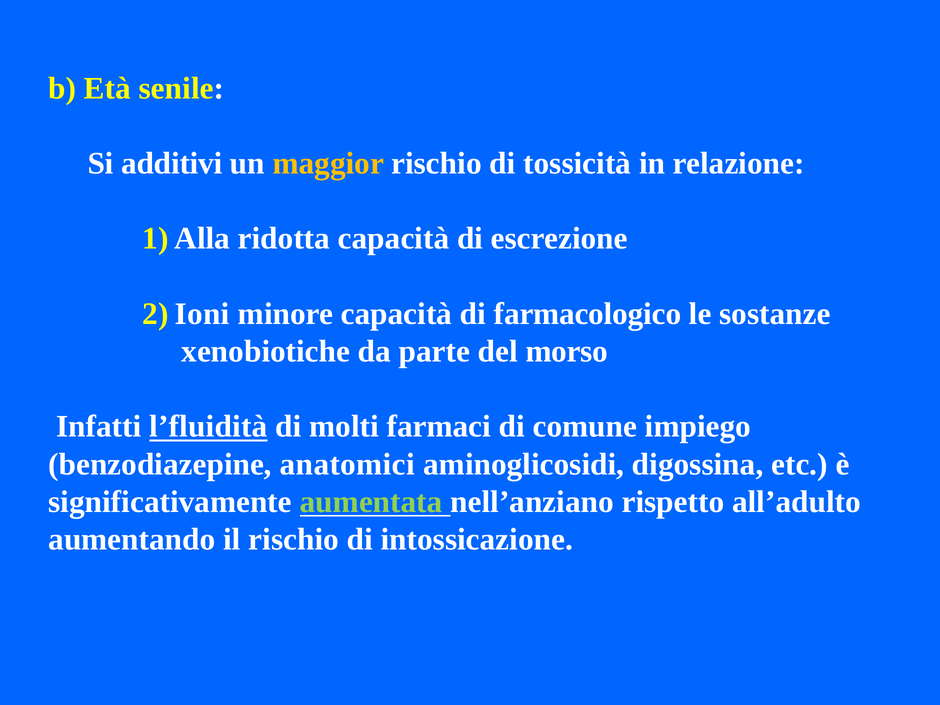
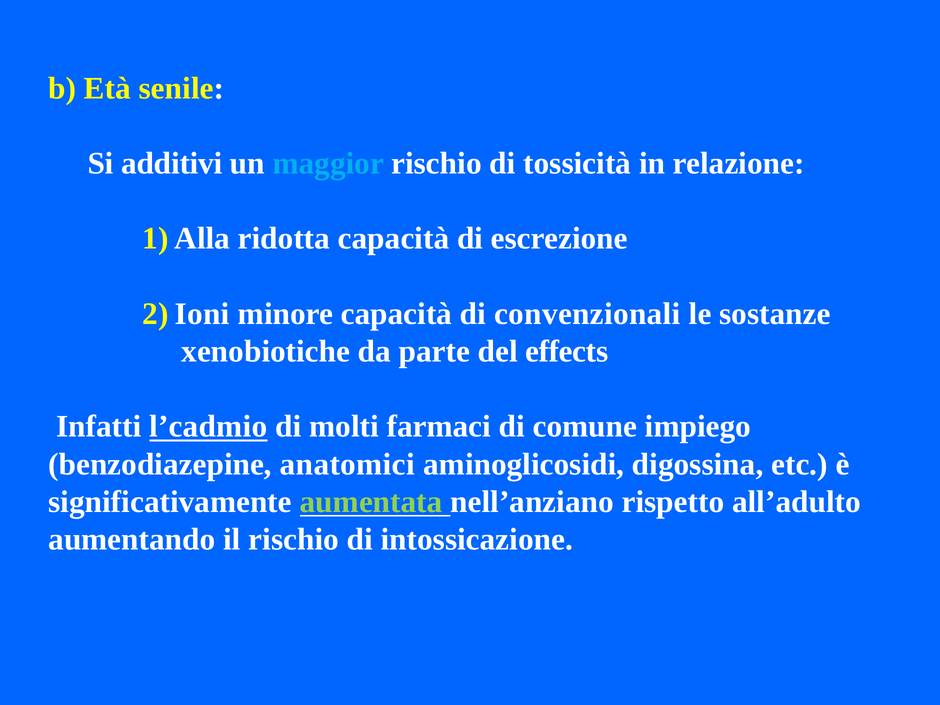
maggior colour: yellow -> light blue (328, 163)
farmacologico: farmacologico -> convenzionali (587, 314)
morso: morso -> effects (567, 351)
l’fluidità: l’fluidità -> l’cadmio (208, 427)
